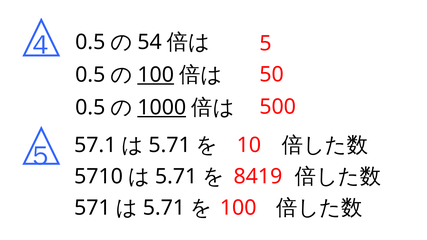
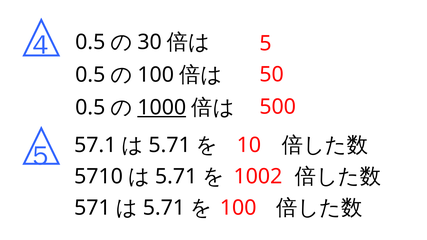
54: 54 -> 30 (150, 42)
100 underline: present -> none (156, 75)
8419: 8419 -> 1002 (258, 177)
